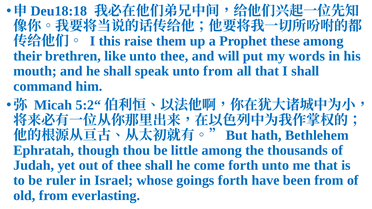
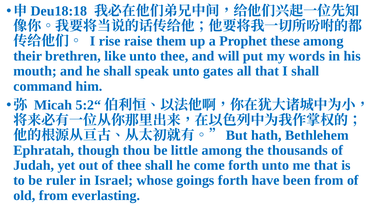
this: this -> rise (110, 41)
unto from: from -> gates (218, 71)
